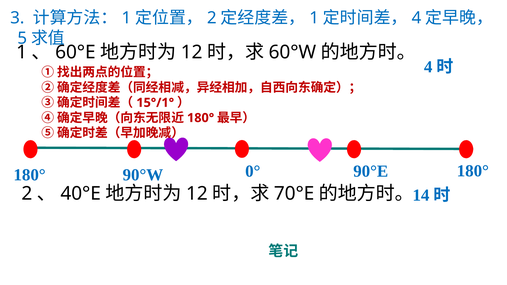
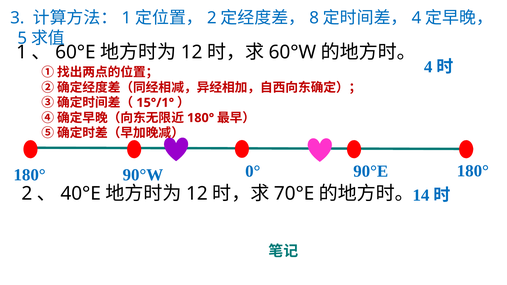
1: 1 -> 8 (314, 18)
